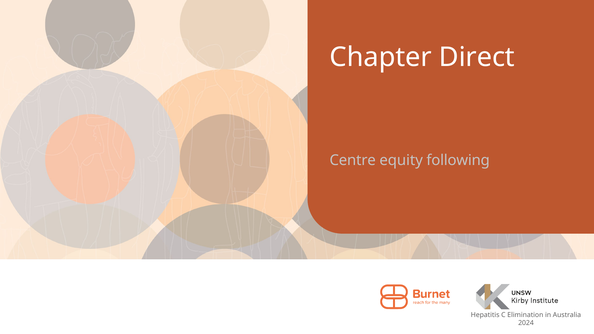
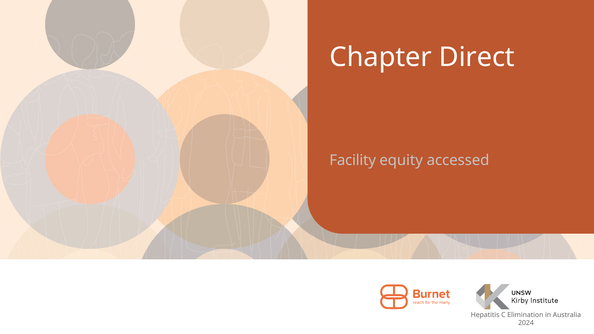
Centre: Centre -> Facility (353, 160)
following: following -> accessed (458, 160)
